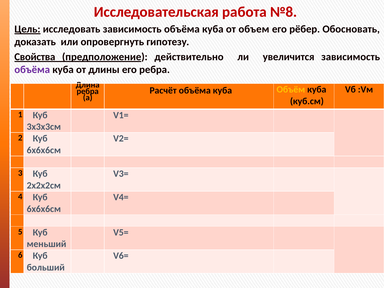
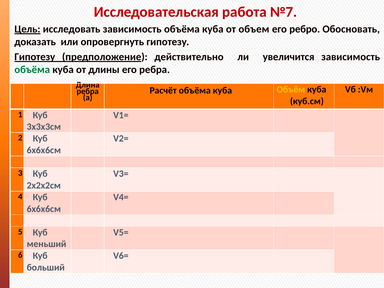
№8: №8 -> №7 (284, 12)
рёбер: рёбер -> ребро (305, 29)
Свойства: Свойства -> Гипотезу (35, 57)
объёма colour: purple -> green (32, 70)
